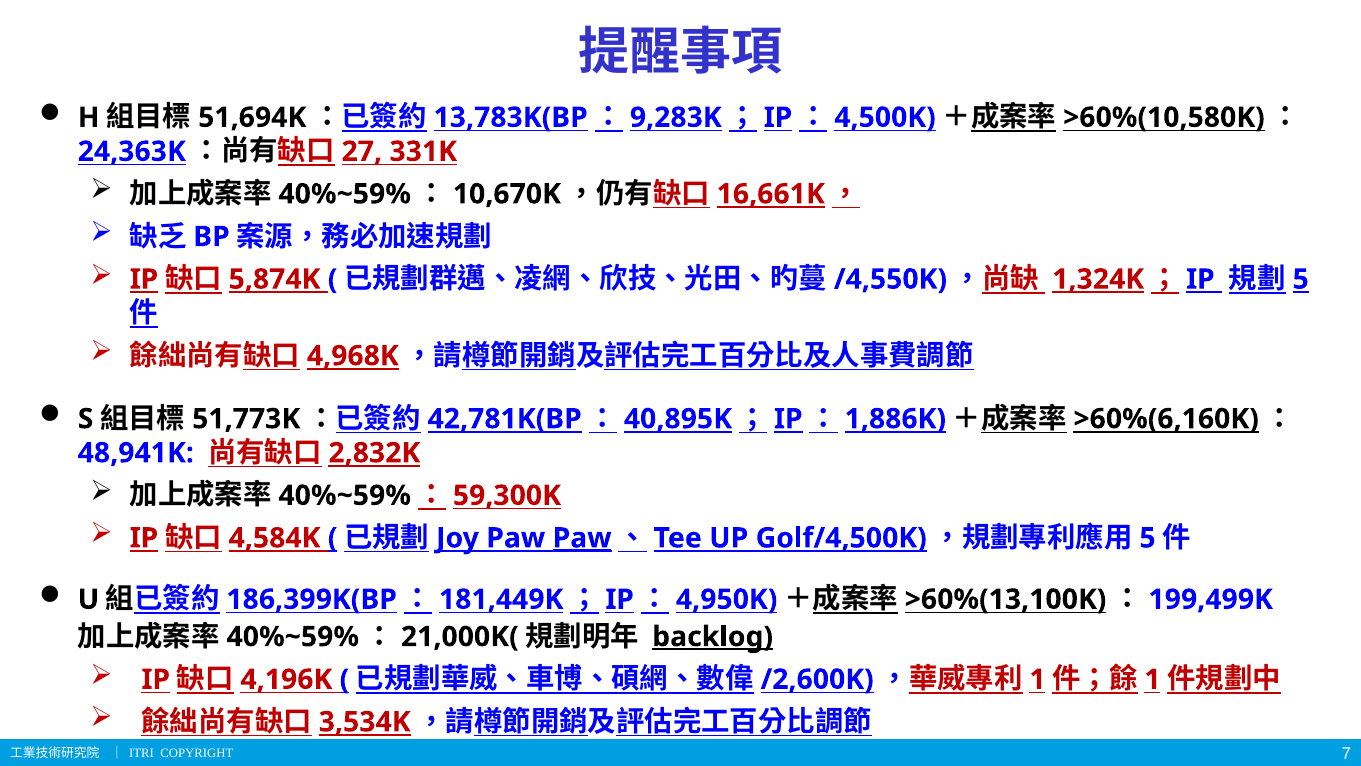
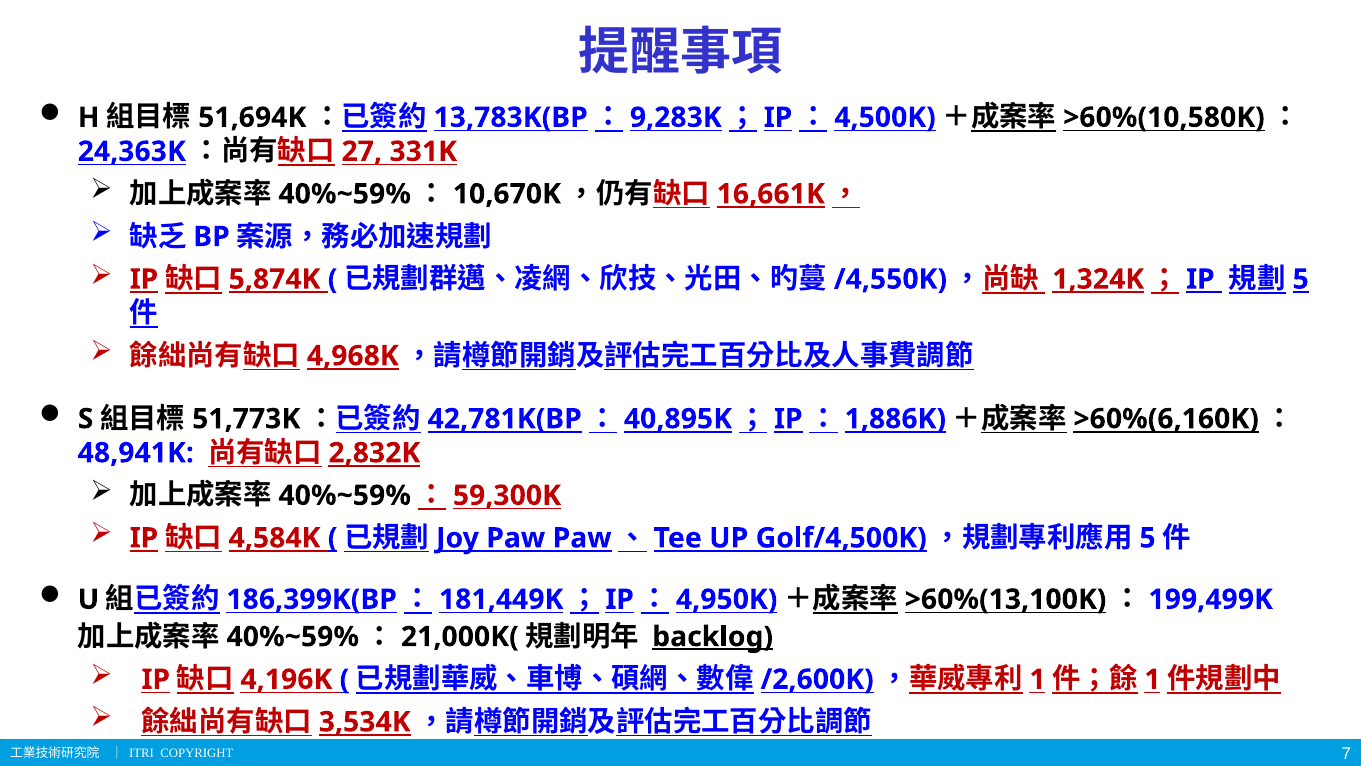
Paw underline: present -> none (582, 538)
